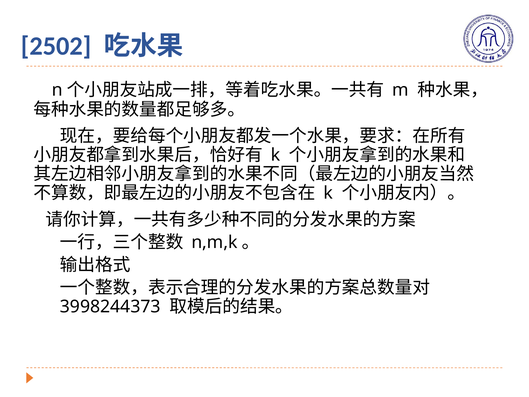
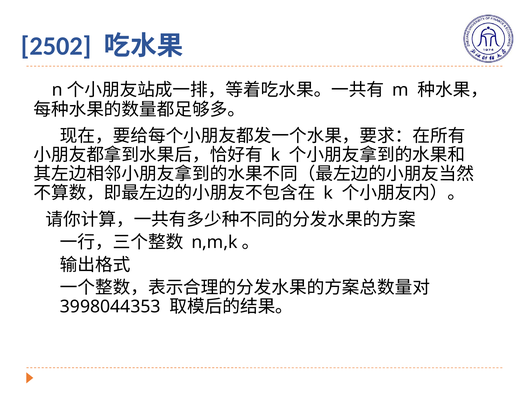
3998244373: 3998244373 -> 3998044353 (110, 306)
